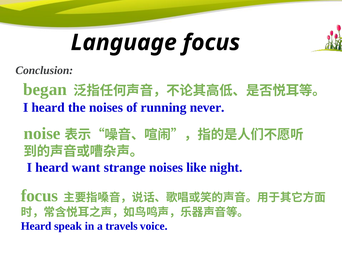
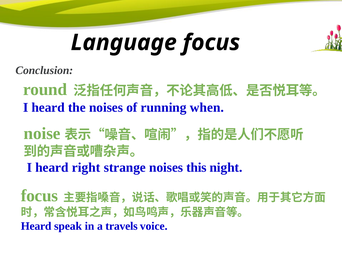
began: began -> round (45, 89)
never: never -> when (207, 107)
want: want -> right (86, 167)
like: like -> this (196, 167)
